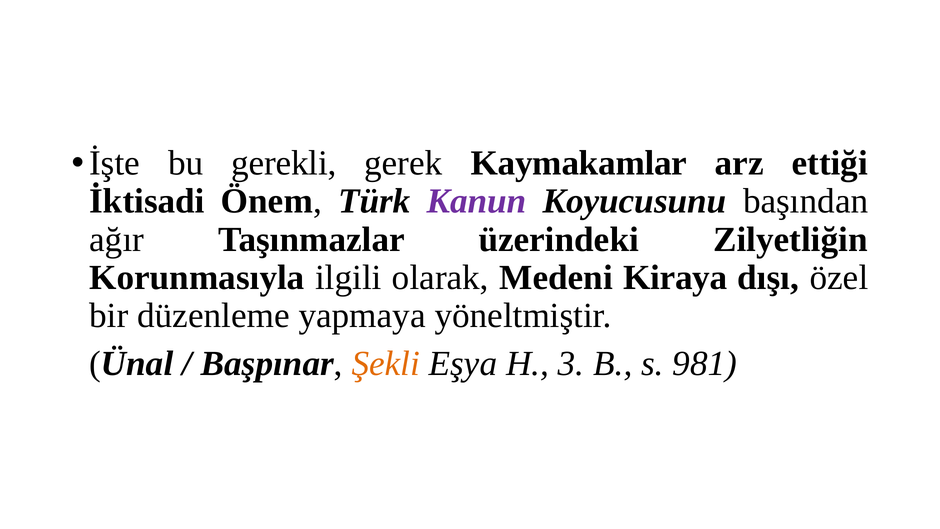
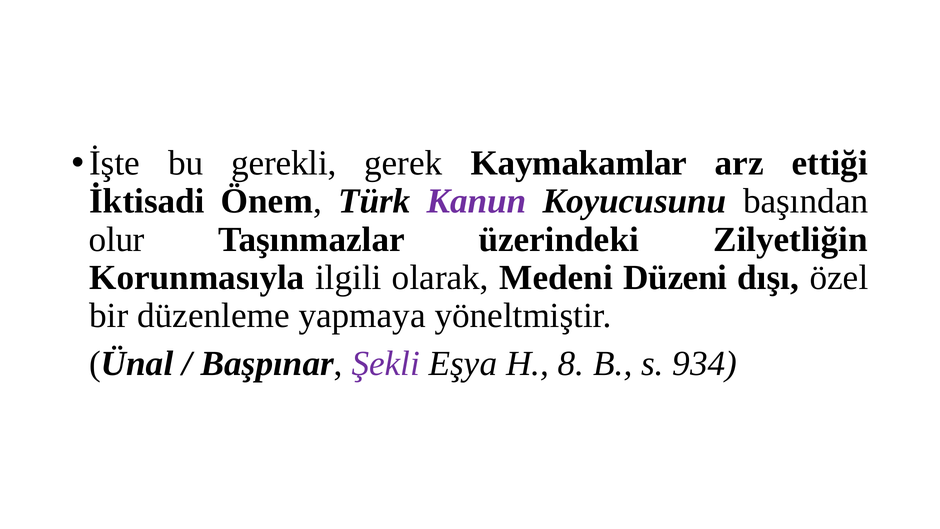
ağır: ağır -> olur (117, 239)
Kiraya: Kiraya -> Düzeni (675, 277)
Şekli colour: orange -> purple (386, 363)
3: 3 -> 8 (571, 363)
981: 981 -> 934 (705, 363)
